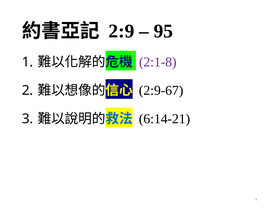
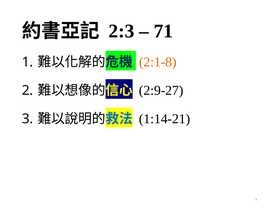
2:9: 2:9 -> 2:3 (121, 31)
95: 95 -> 71 (163, 31)
2:1-8 colour: purple -> orange (158, 62)
2:9-67: 2:9-67 -> 2:9-27 (161, 91)
6:14-21: 6:14-21 -> 1:14-21 (165, 119)
